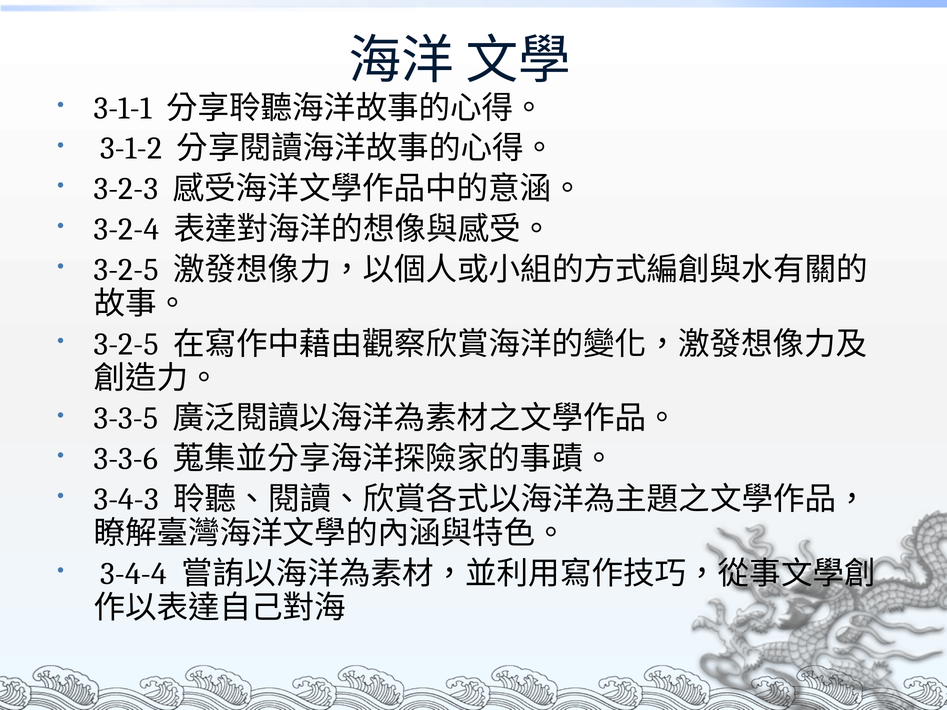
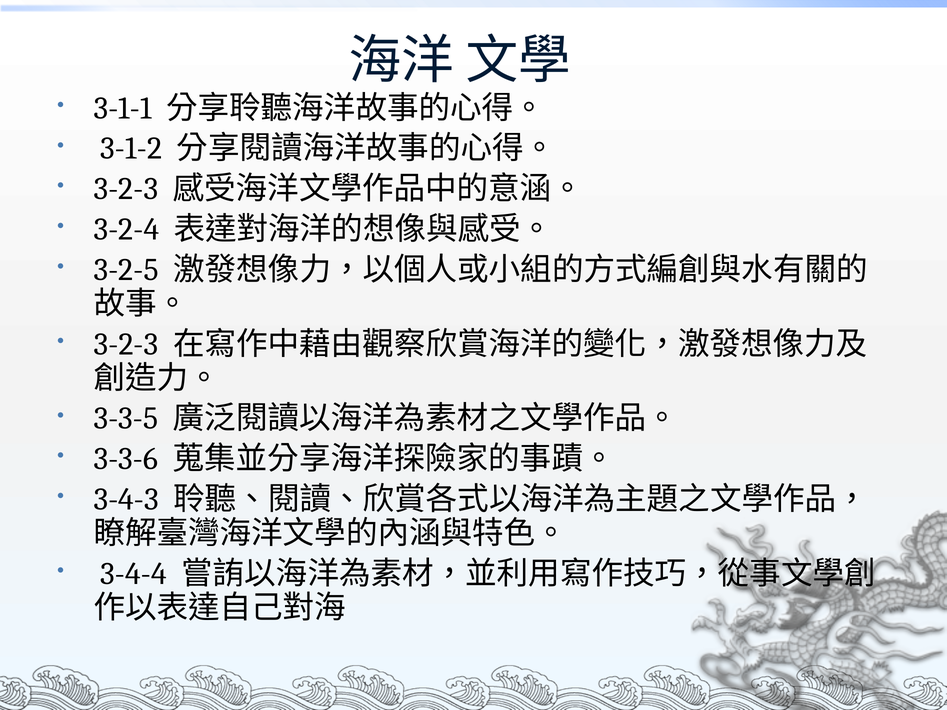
3-2-5: 3-2-5 -> 3-2-3 (126, 344)
